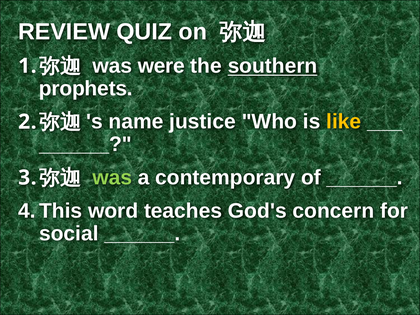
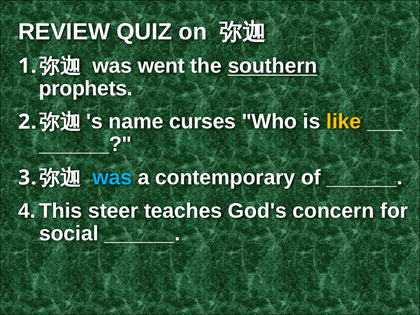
were: were -> went (161, 66)
justice: justice -> curses (203, 122)
was colour: light green -> light blue (112, 178)
word: word -> steer (113, 211)
